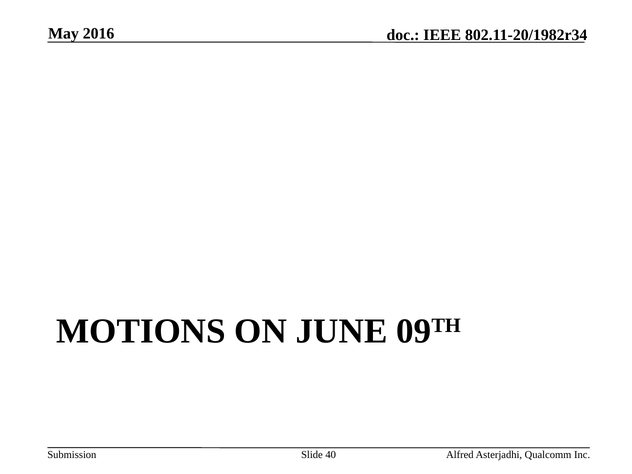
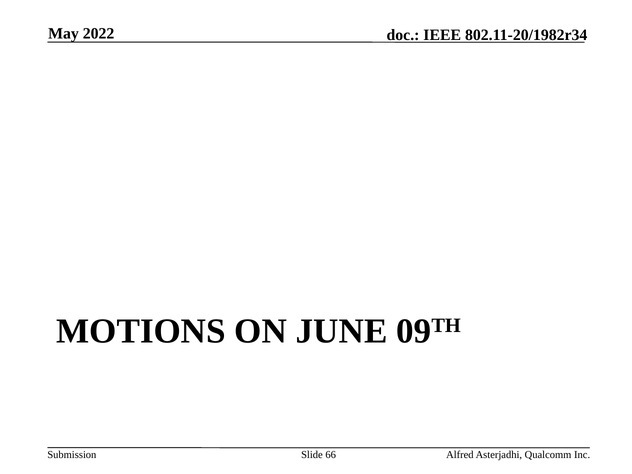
2016: 2016 -> 2022 (99, 34)
40: 40 -> 66 (331, 455)
